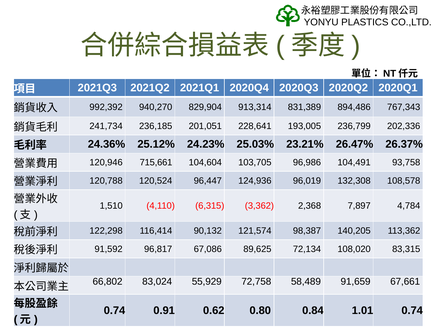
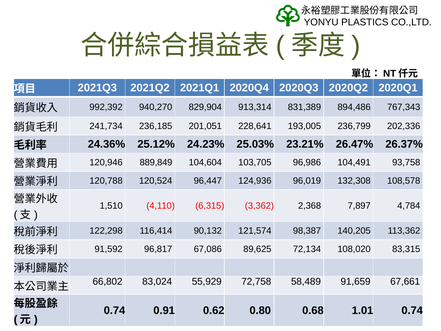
715,661: 715,661 -> 889,849 (156, 162)
0.84: 0.84 -> 0.68 (313, 310)
